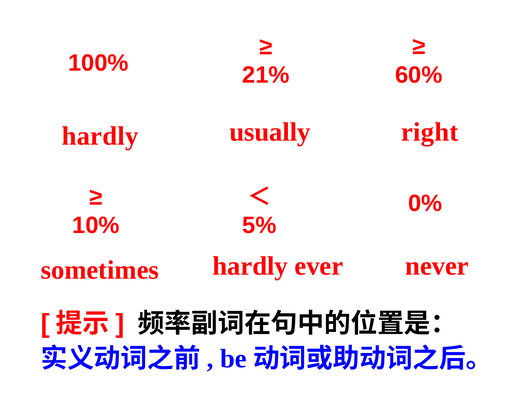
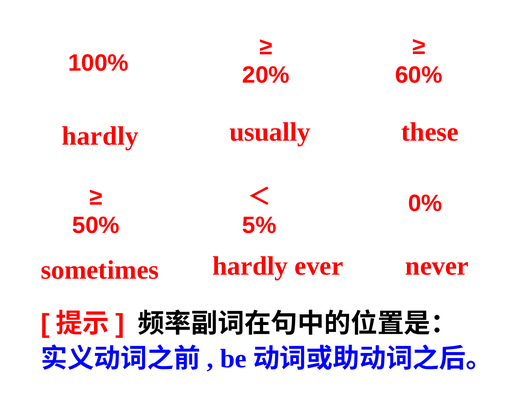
21%: 21% -> 20% (266, 75)
right: right -> these (430, 132)
10%: 10% -> 50% (96, 225)
